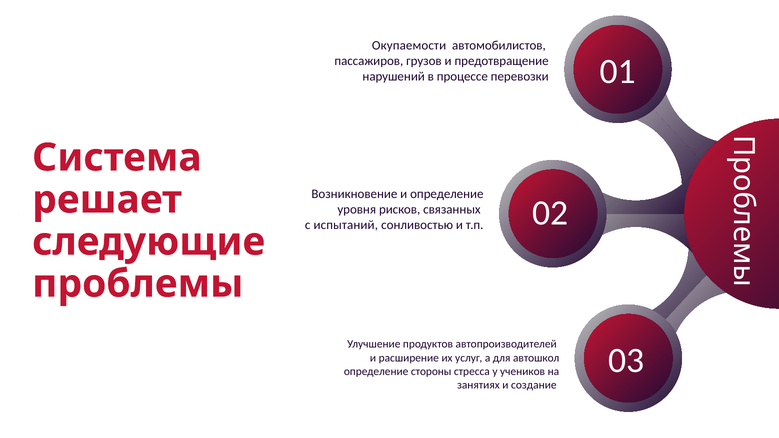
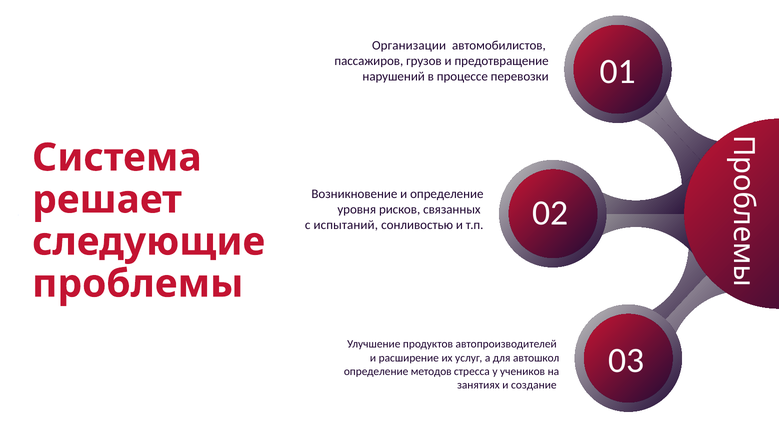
Окупаемости: Окупаемости -> Организации (409, 45)
стороны: стороны -> методов (431, 372)
